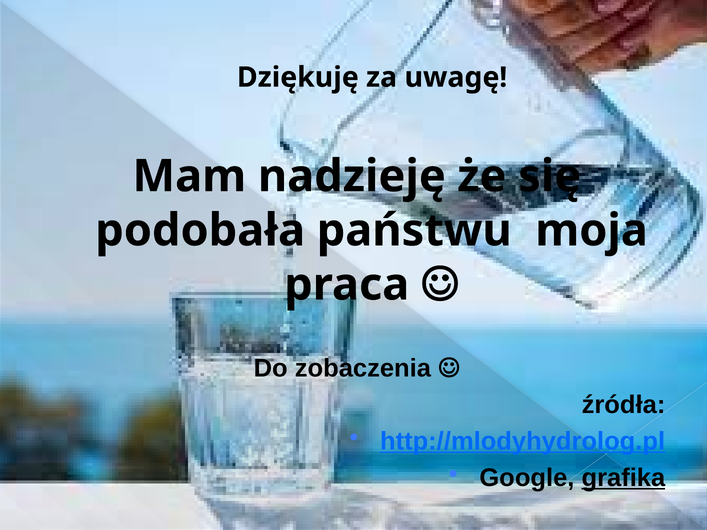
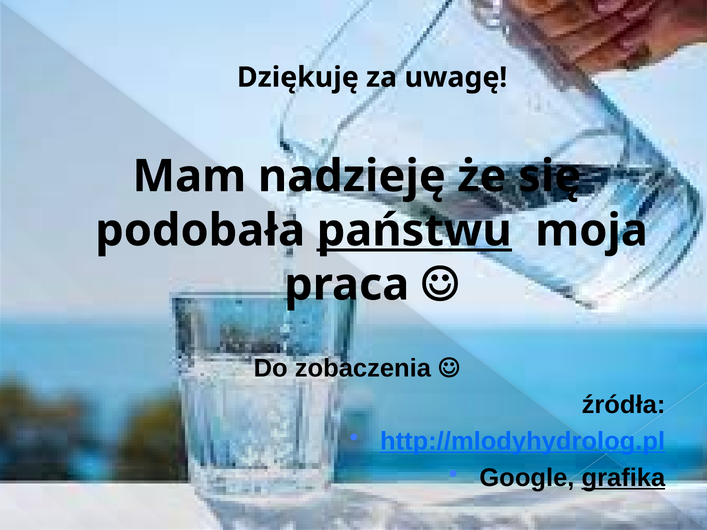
państwu underline: none -> present (414, 231)
